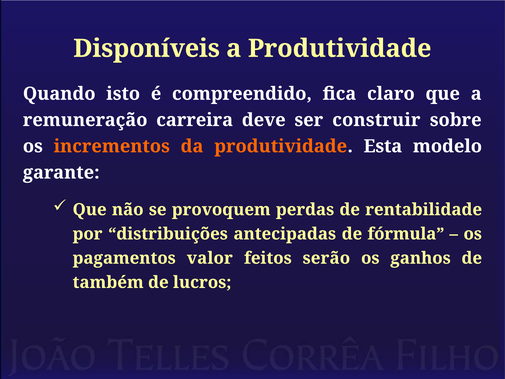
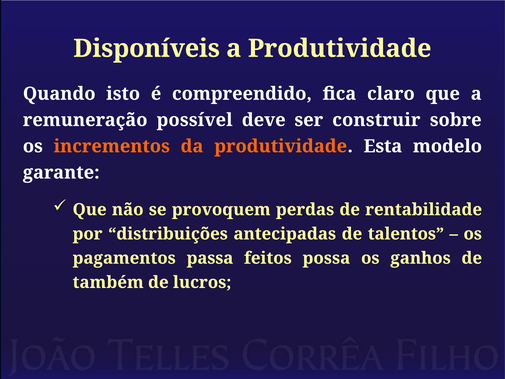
carreira: carreira -> possível (195, 120)
fórmula: fórmula -> talentos (406, 234)
valor: valor -> passa (210, 258)
serão: serão -> possa (326, 258)
